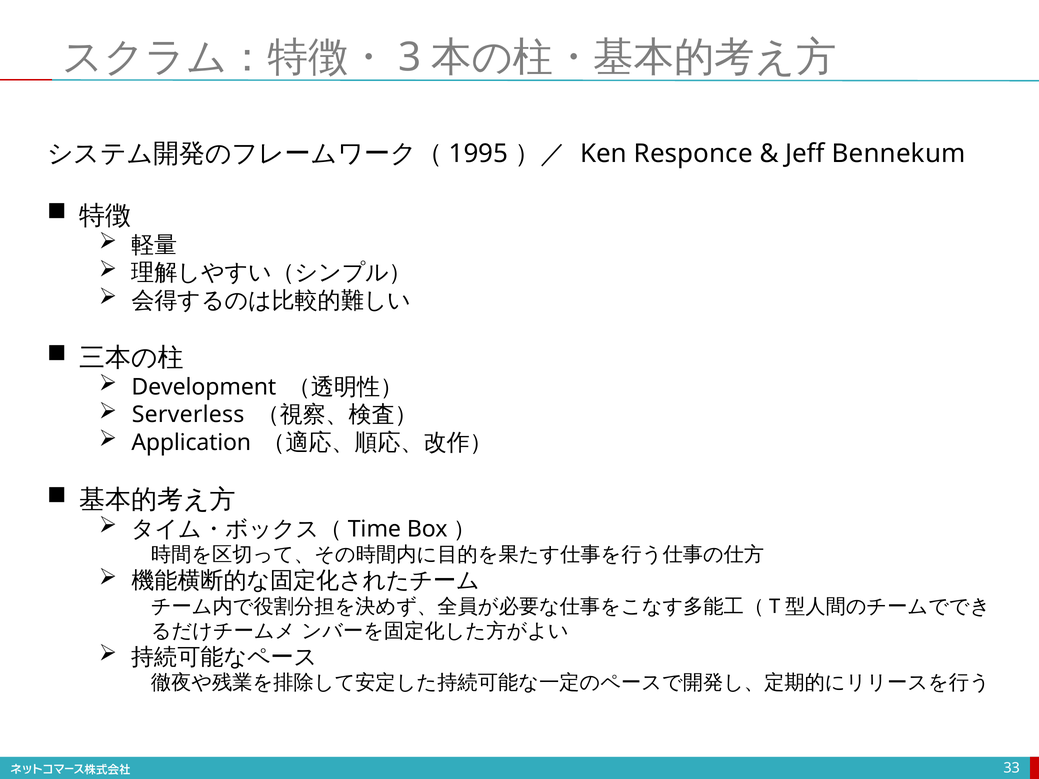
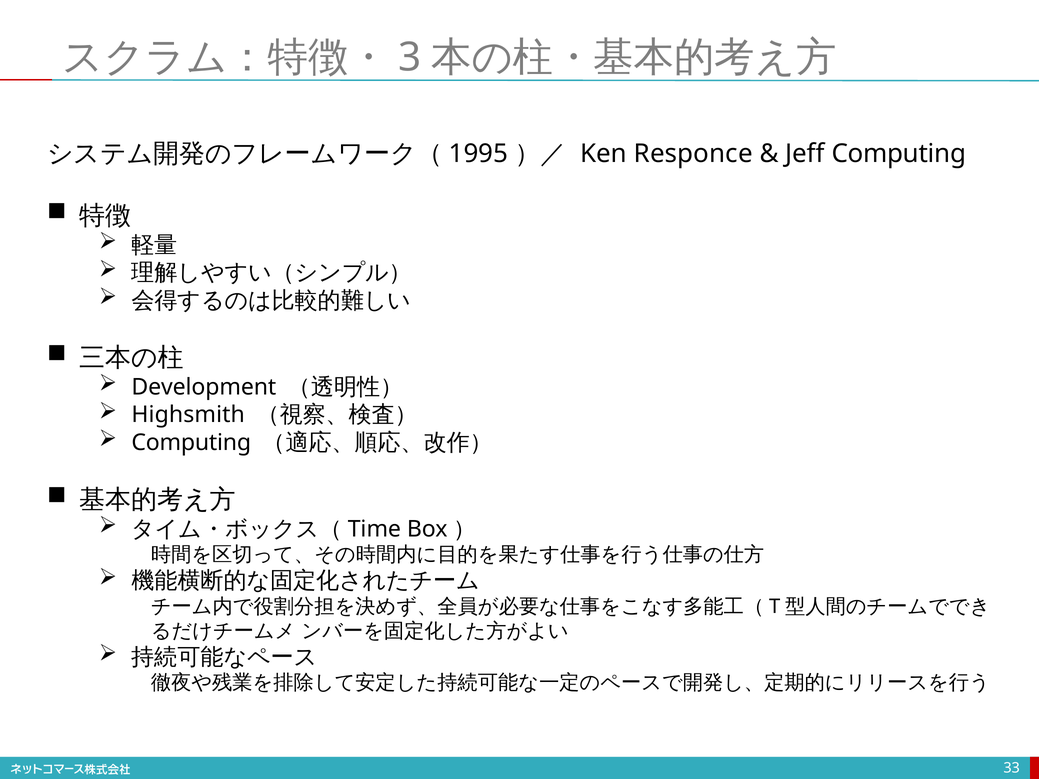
Jeff Bennekum: Bennekum -> Computing (899, 154)
Serverless: Serverless -> Highsmith (188, 415)
Application: Application -> Computing (191, 443)
